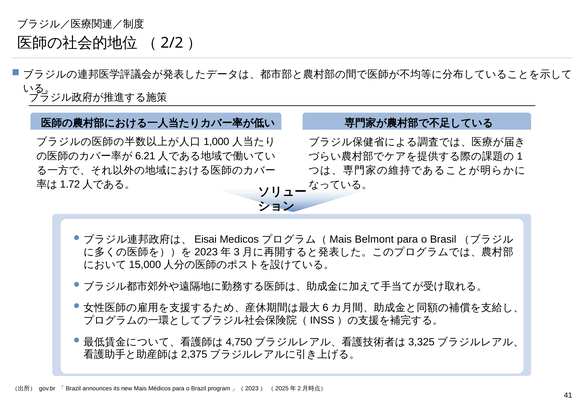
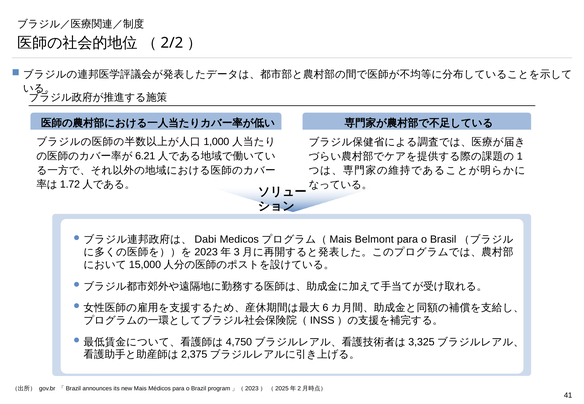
Eisai: Eisai -> Dabi (205, 240)
